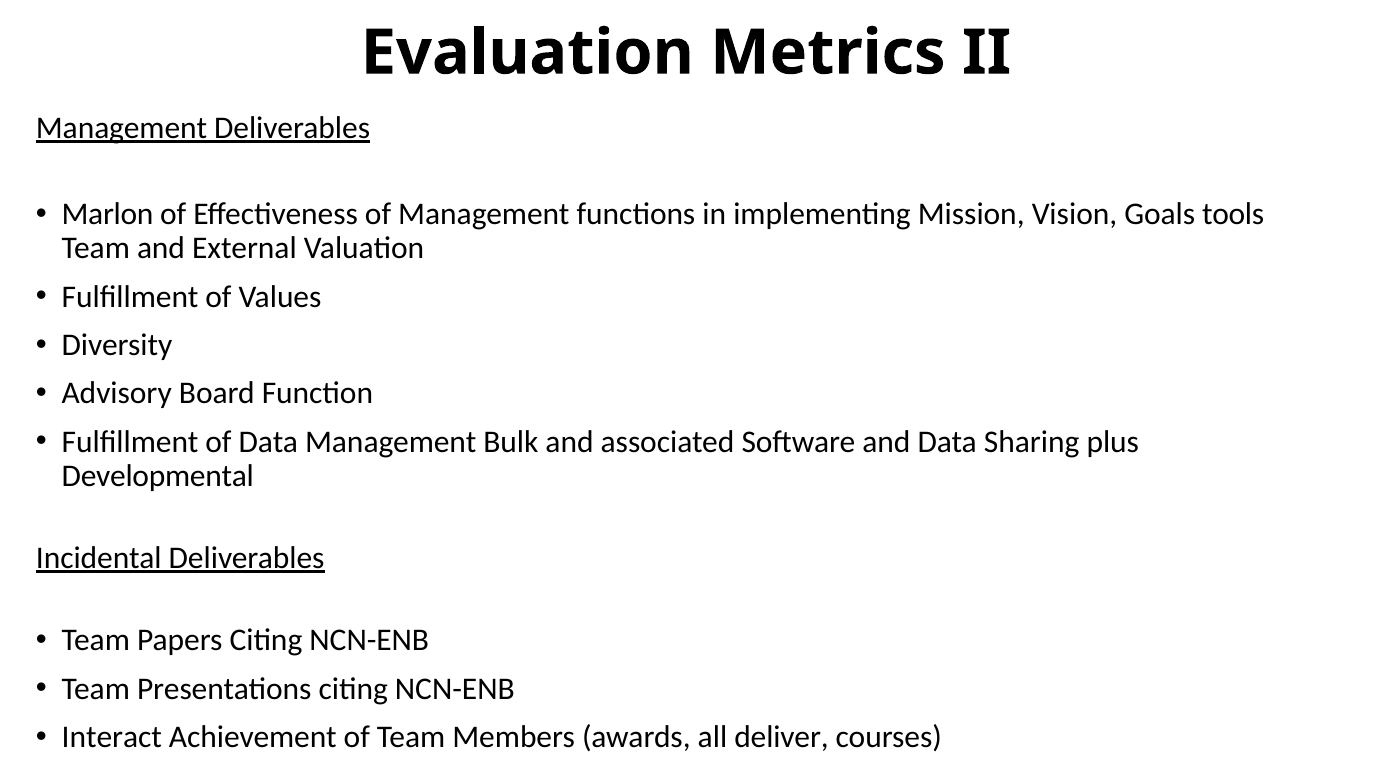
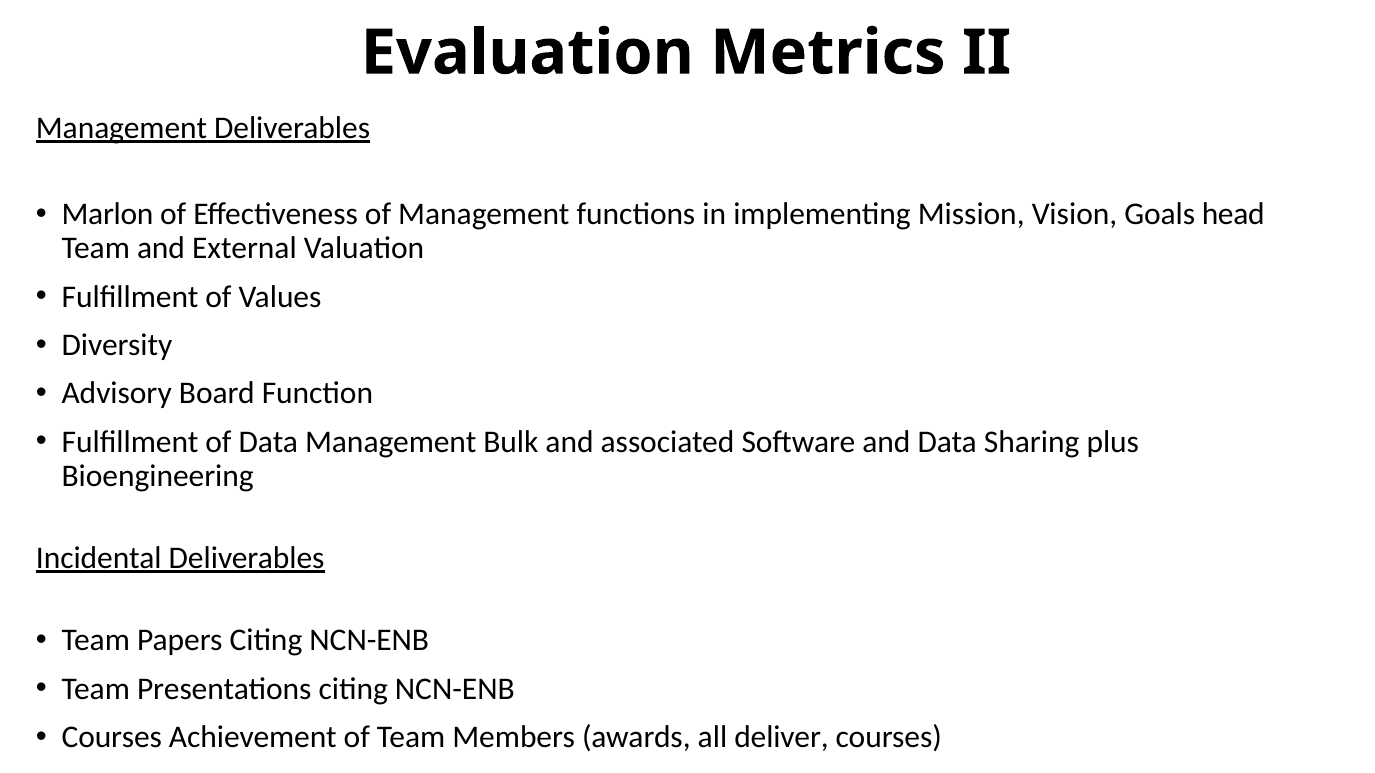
tools: tools -> head (1233, 215)
Developmental: Developmental -> Bioengineering (158, 476)
Interact: Interact -> Courses (112, 737)
